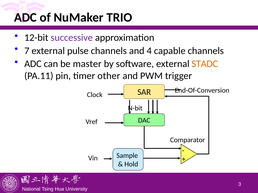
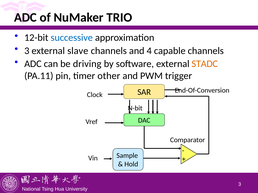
successive colour: purple -> blue (72, 38)
7: 7 -> 3 (27, 51)
pulse: pulse -> slave (78, 51)
master: master -> driving (87, 64)
